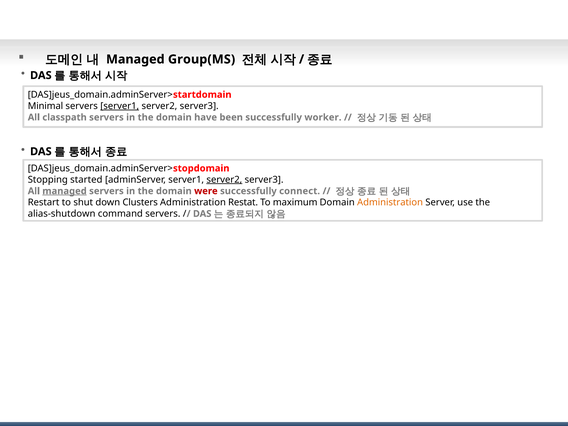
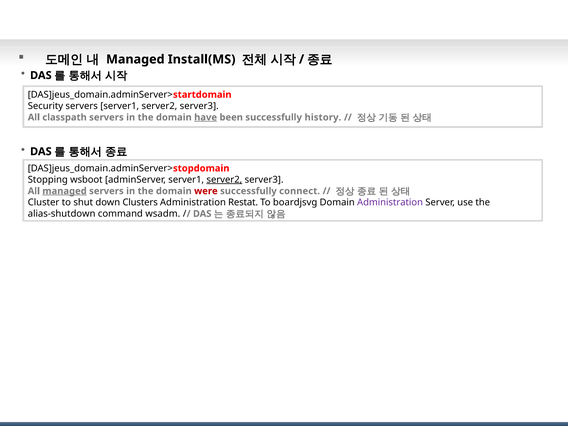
Group(MS: Group(MS -> Install(MS (202, 59)
Minimal: Minimal -> Security (45, 106)
server1 underline: present -> none (120, 106)
have underline: none -> present (206, 117)
worker: worker -> history (323, 117)
started: started -> wsboot (86, 180)
Restart: Restart -> Cluster (44, 202)
maximum: maximum -> boardjsvg (295, 202)
Administration colour: orange -> purple (390, 202)
command servers: servers -> wsadm (163, 214)
